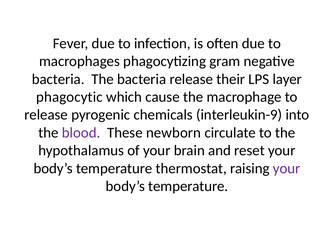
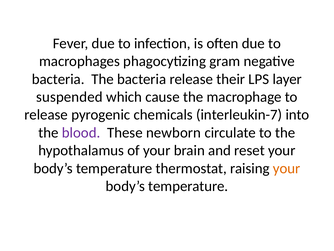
phagocytic: phagocytic -> suspended (69, 97)
interleukin-9: interleukin-9 -> interleukin-7 (239, 115)
your colour: purple -> orange (287, 168)
